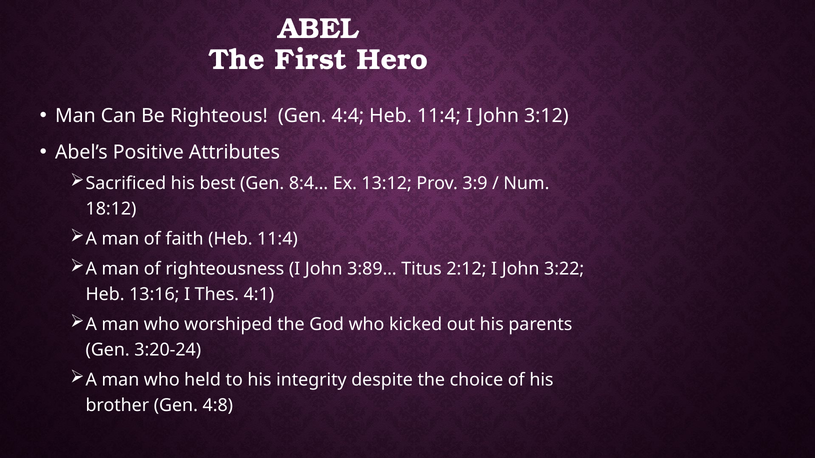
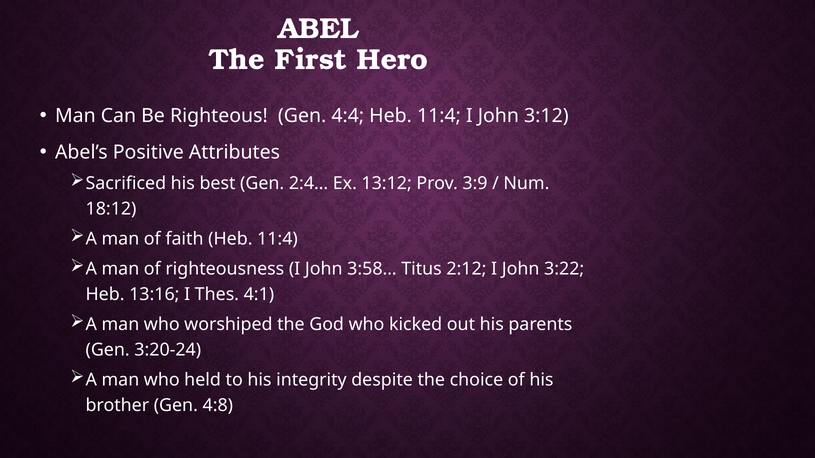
8:4…: 8:4… -> 2:4… (309, 183)
3:89…: 3:89… -> 3:58… (372, 269)
